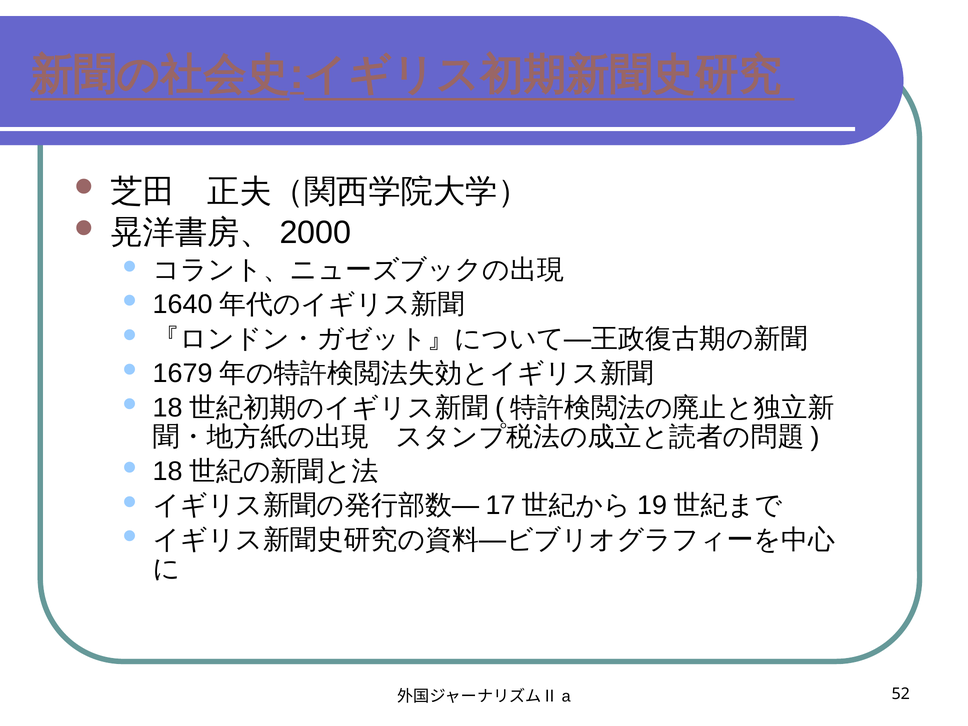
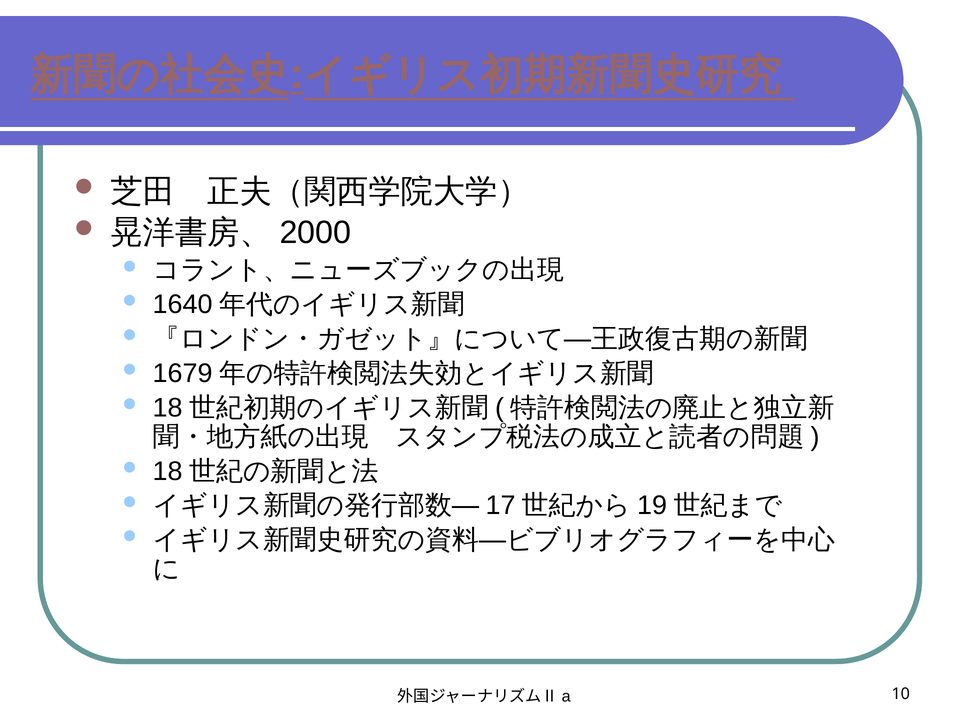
52: 52 -> 10 (901, 694)
